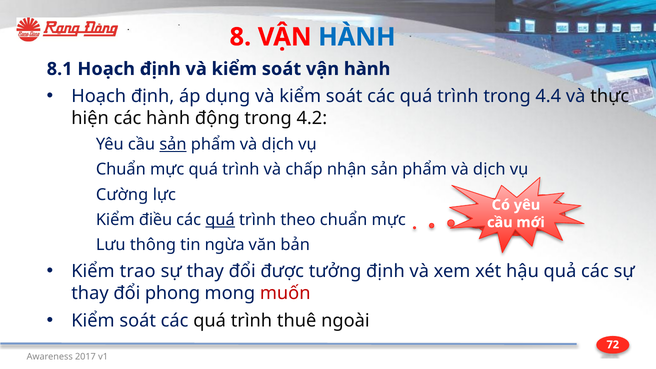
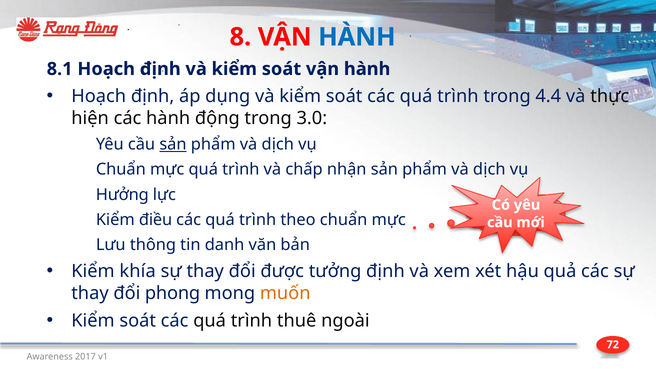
4.2: 4.2 -> 3.0 (312, 118)
Cường: Cường -> Hưởng (122, 195)
quá underline: present -> none (220, 220)
ngừa: ngừa -> danh (225, 245)
trao: trao -> khía (138, 271)
muốn colour: red -> orange (285, 293)
